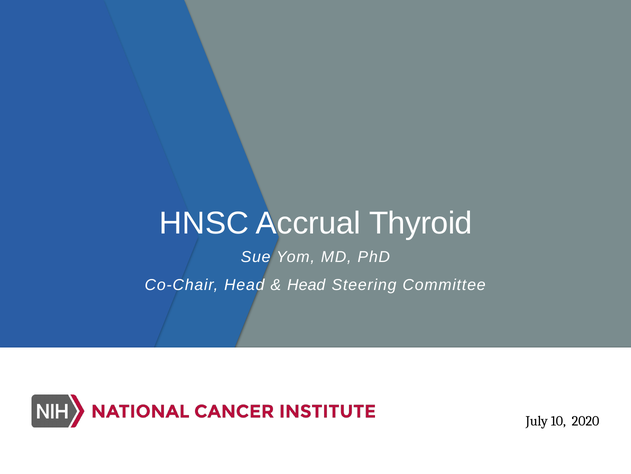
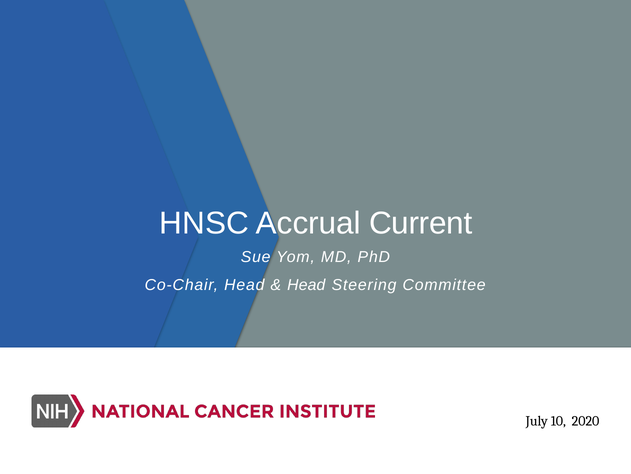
Thyroid: Thyroid -> Current (421, 223)
